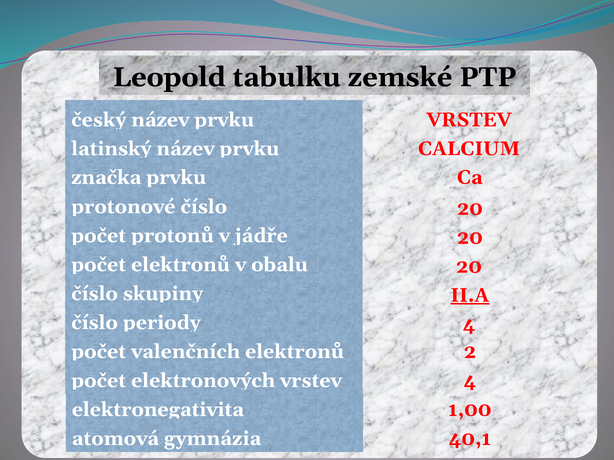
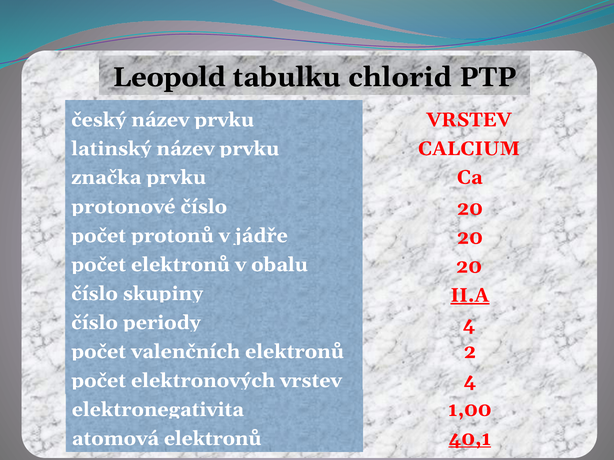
zemské: zemské -> chlorid (400, 77)
40,1 underline: none -> present (470, 439)
atomová gymnázia: gymnázia -> elektronů (213, 439)
